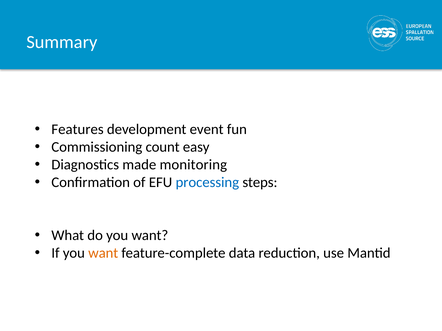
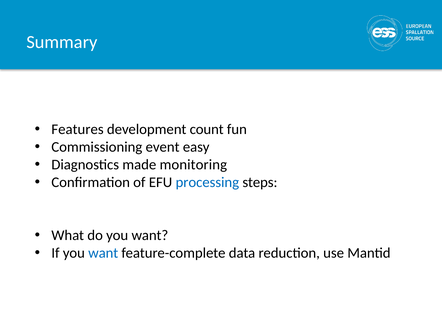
event: event -> count (207, 130)
count: count -> event (163, 147)
want colour: orange -> blue (103, 253)
